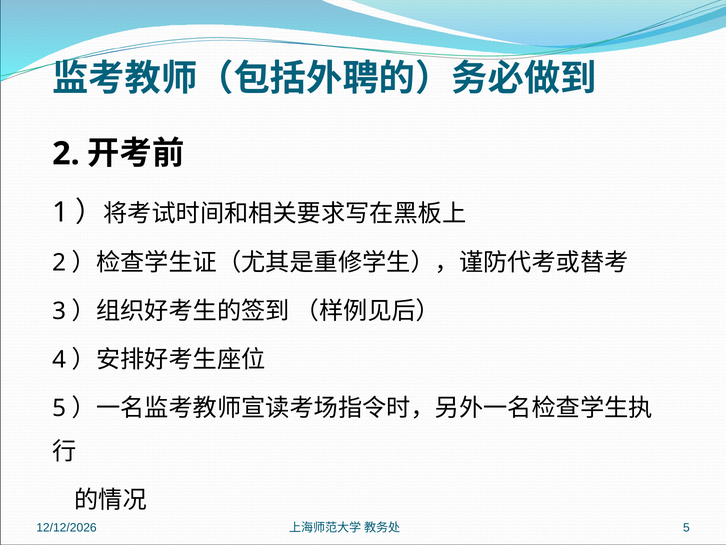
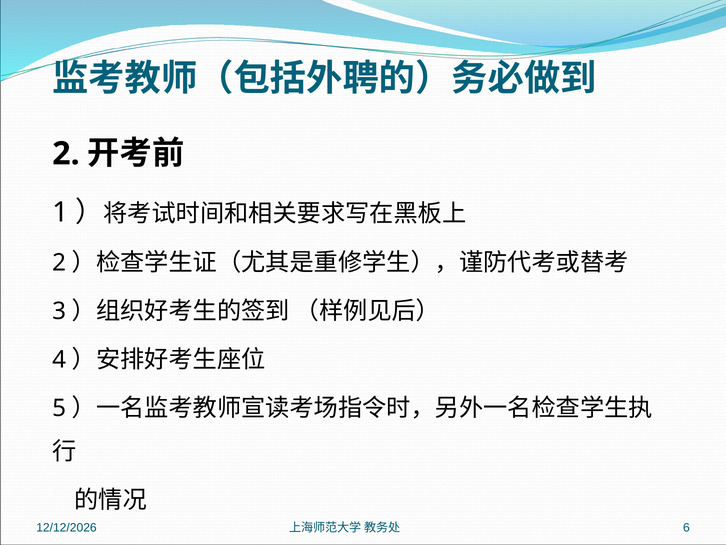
5: 5 -> 6 (686, 527)
